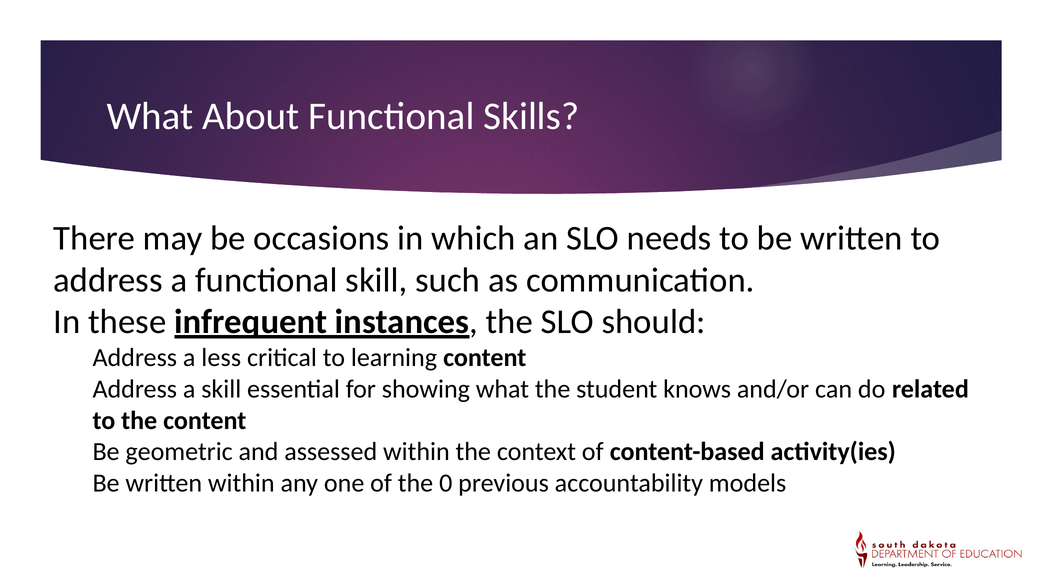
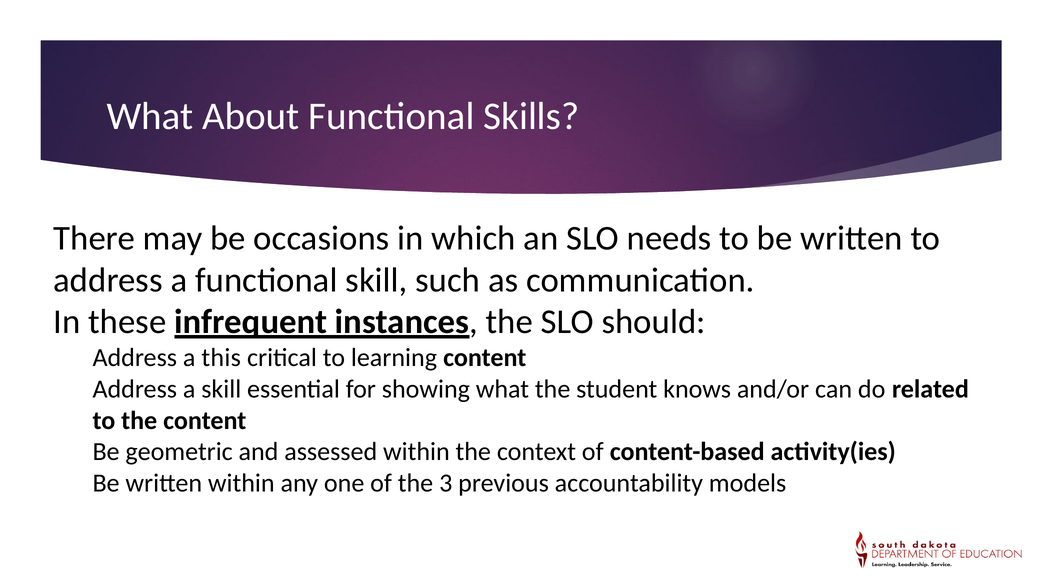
less: less -> this (221, 358)
0: 0 -> 3 (446, 483)
